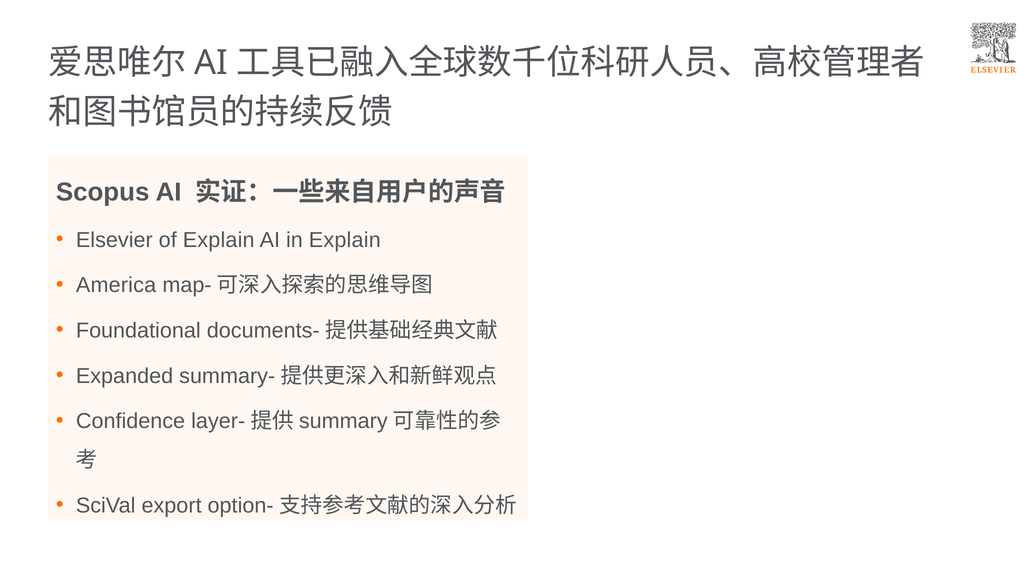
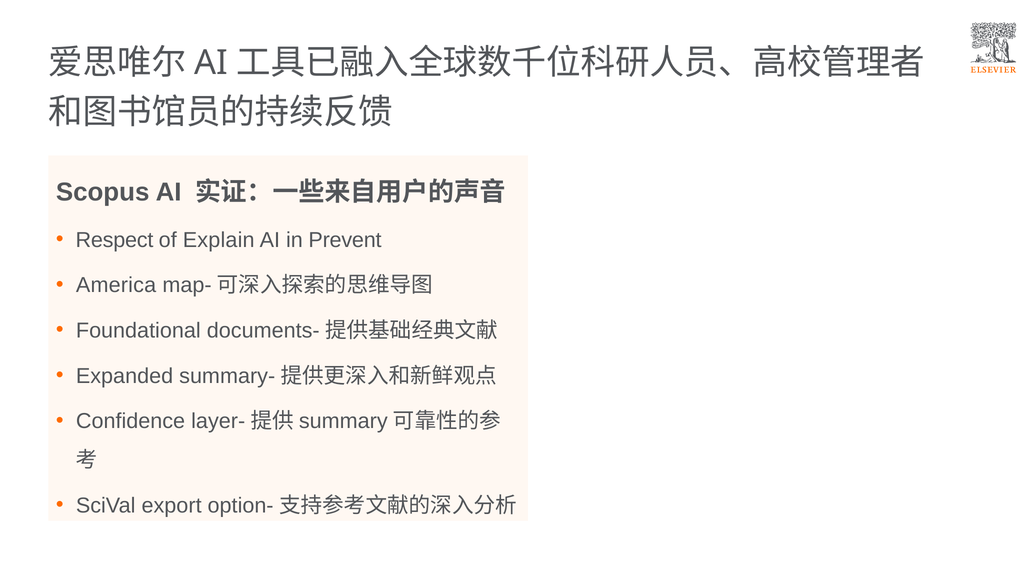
Elsevier: Elsevier -> Respect (114, 240)
in Explain: Explain -> Prevent (345, 240)
